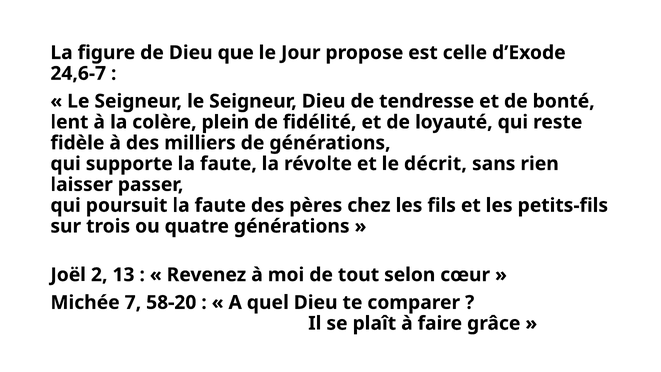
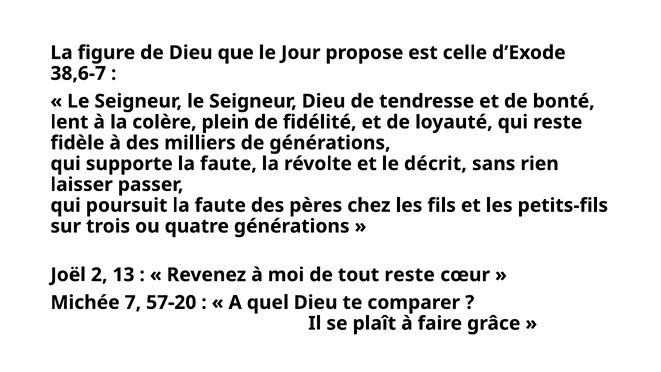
24,6-7: 24,6-7 -> 38,6-7 (78, 73)
tout selon: selon -> reste (410, 275)
58-20: 58-20 -> 57-20 (171, 302)
